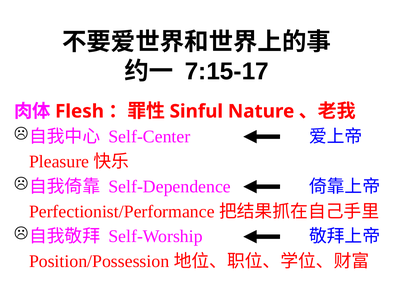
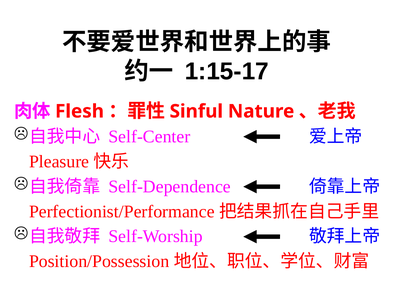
7:15-17: 7:15-17 -> 1:15-17 (227, 71)
